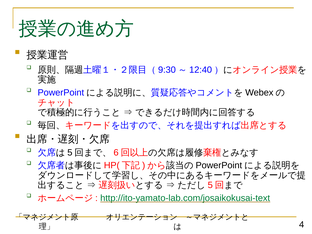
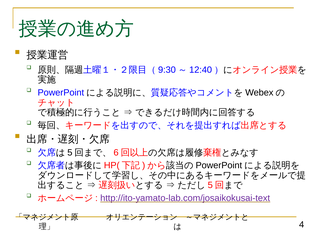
http://ito-yamato-lab.com/josaikokusai-text colour: green -> purple (185, 198)
